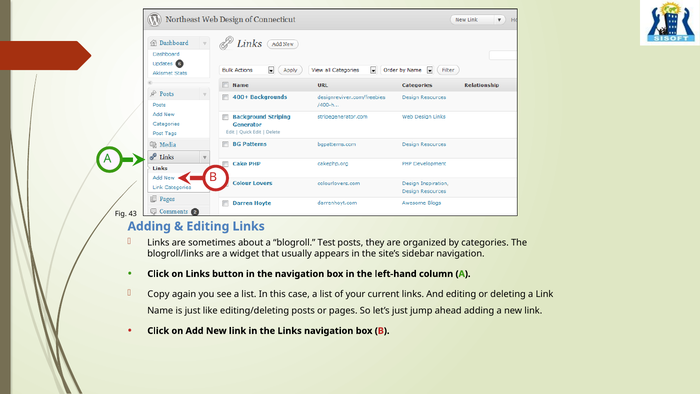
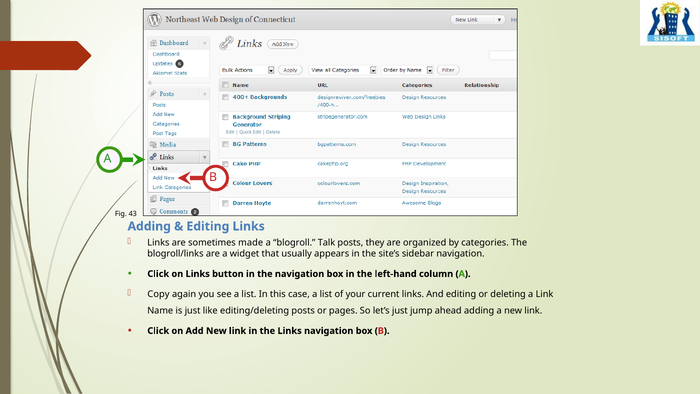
about: about -> made (251, 242)
Test: Test -> Talk (326, 242)
